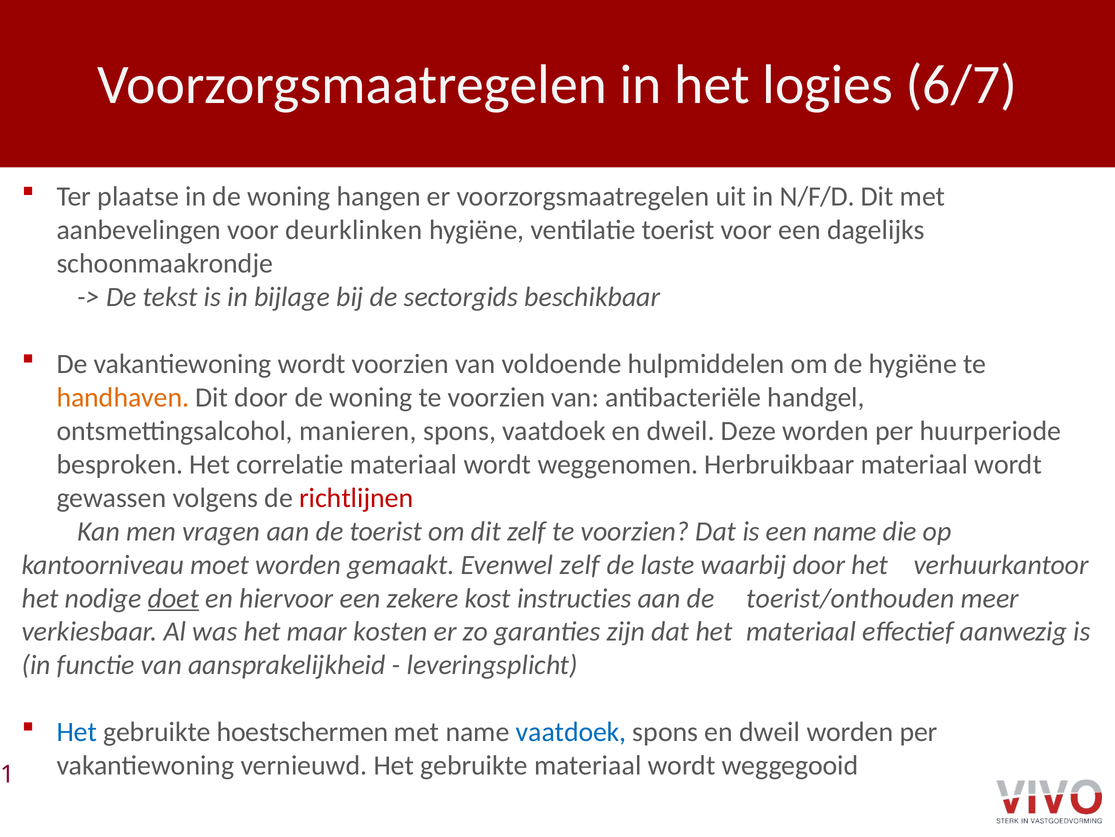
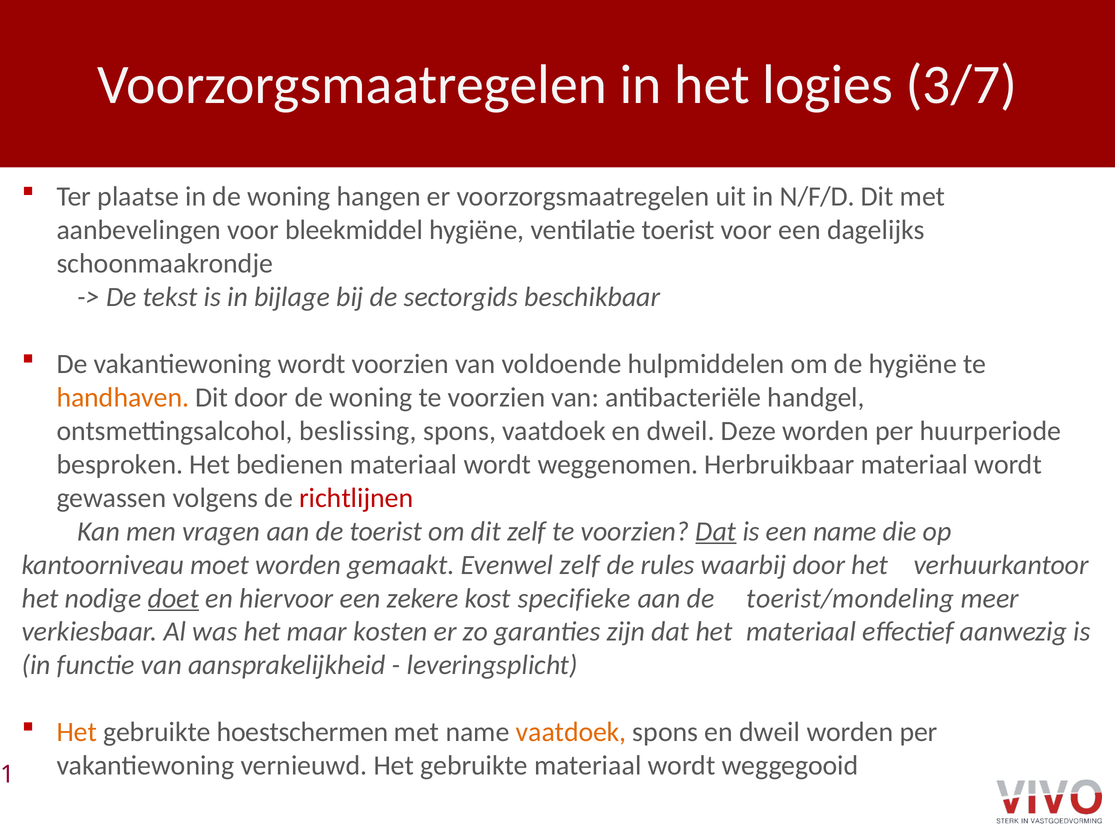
6/7: 6/7 -> 3/7 (961, 85)
deurklinken: deurklinken -> bleekmiddel (354, 230)
manieren: manieren -> beslissing (358, 431)
correlatie: correlatie -> bedienen (290, 464)
Dat underline: none -> present (716, 531)
laste: laste -> rules (668, 564)
instructies: instructies -> specifieke (574, 598)
toerist/onthouden: toerist/onthouden -> toerist/mondeling (850, 598)
Het colour: blue -> orange (77, 732)
vaatdoek colour: blue -> orange (571, 732)
